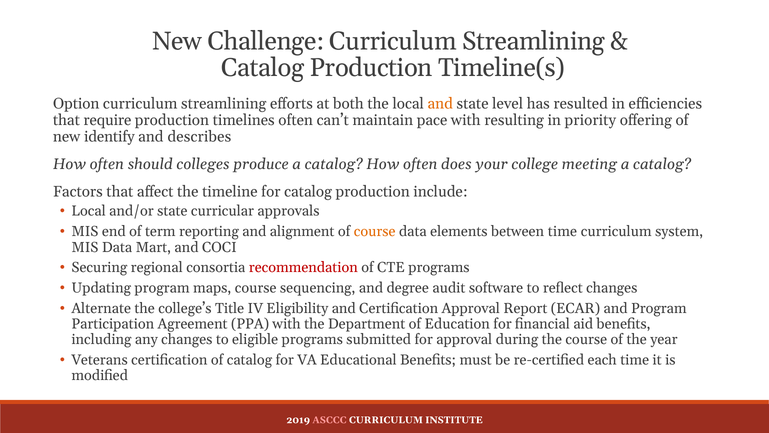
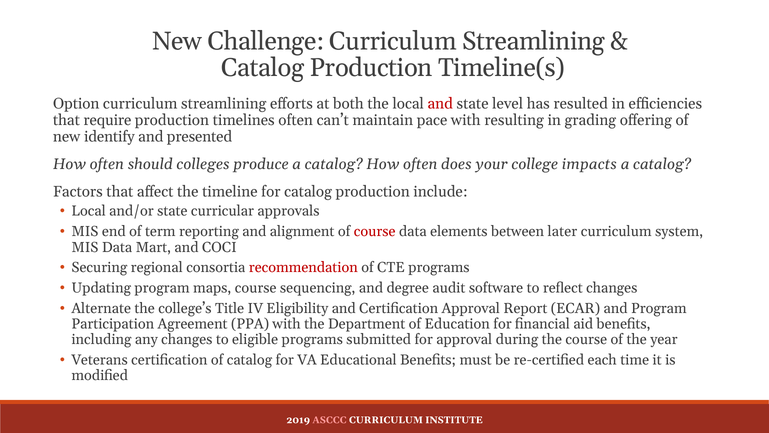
and colour: orange -> red (440, 104)
priority: priority -> grading (590, 120)
describes: describes -> presented (199, 136)
meeting: meeting -> impacts (589, 164)
course colour: orange -> red (375, 231)
between time: time -> later (562, 231)
